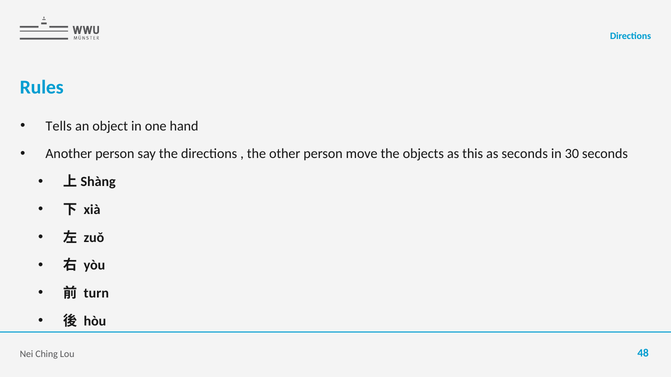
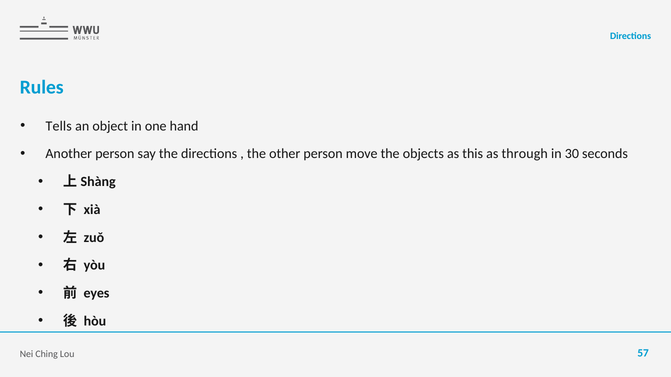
as seconds: seconds -> through (525, 154)
turn: turn -> eyes (96, 293)
48: 48 -> 57 (643, 353)
